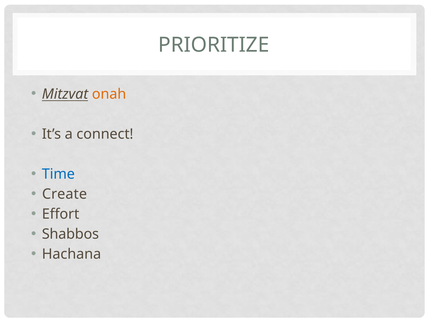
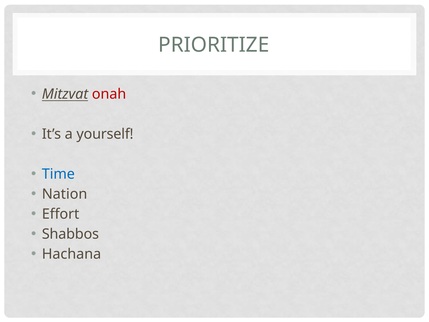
onah colour: orange -> red (109, 94)
connect: connect -> yourself (105, 134)
Create: Create -> Nation (65, 194)
